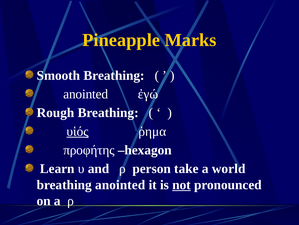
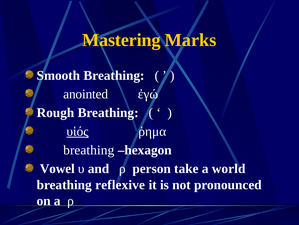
Pineapple: Pineapple -> Mastering (121, 40)
προφήτης: προφήτης -> breathing (89, 150)
Learn: Learn -> Vowel (57, 168)
breathing anointed: anointed -> reflexive (120, 184)
not underline: present -> none (181, 184)
